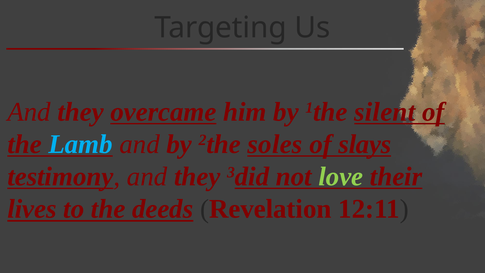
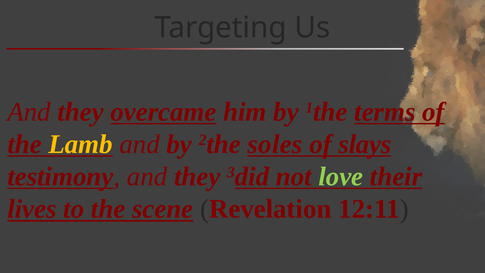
silent: silent -> terms (385, 112)
Lamb colour: light blue -> yellow (81, 144)
deeds: deeds -> scene (163, 209)
